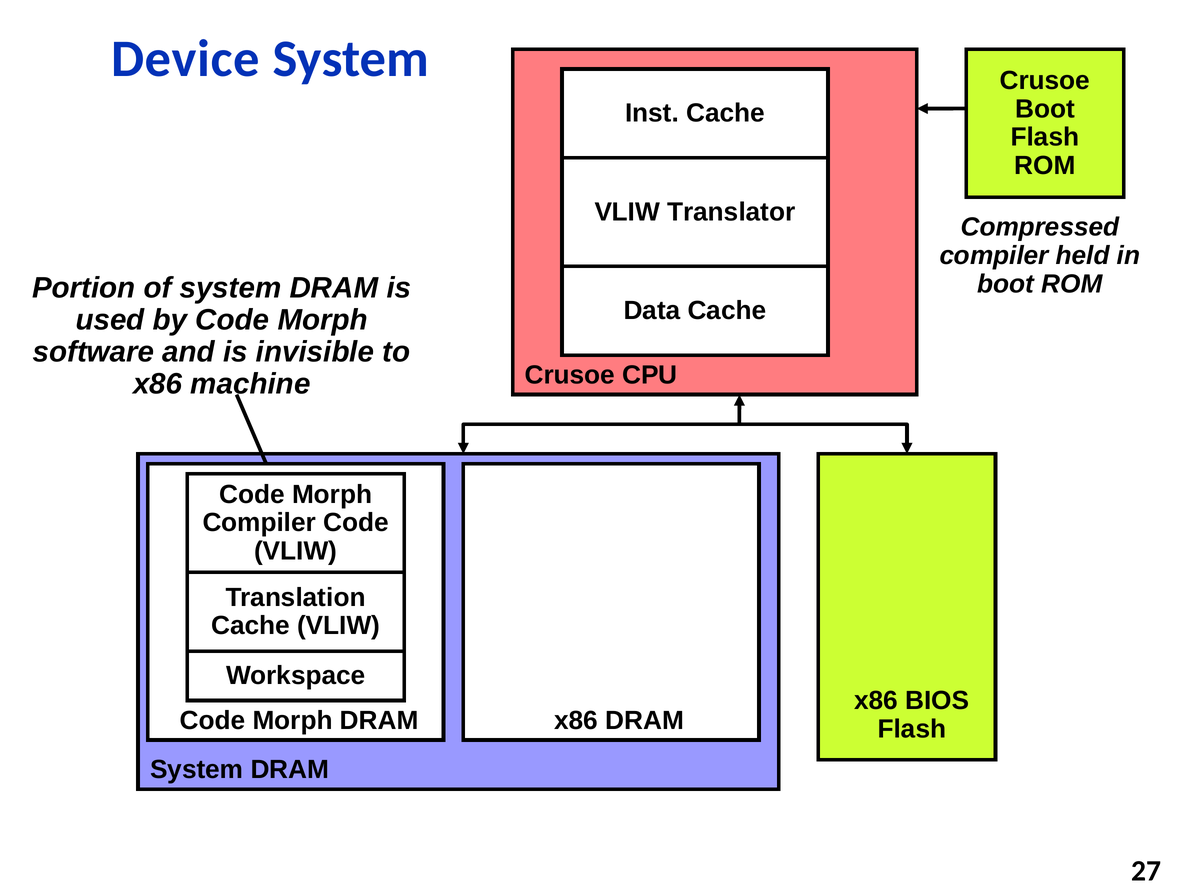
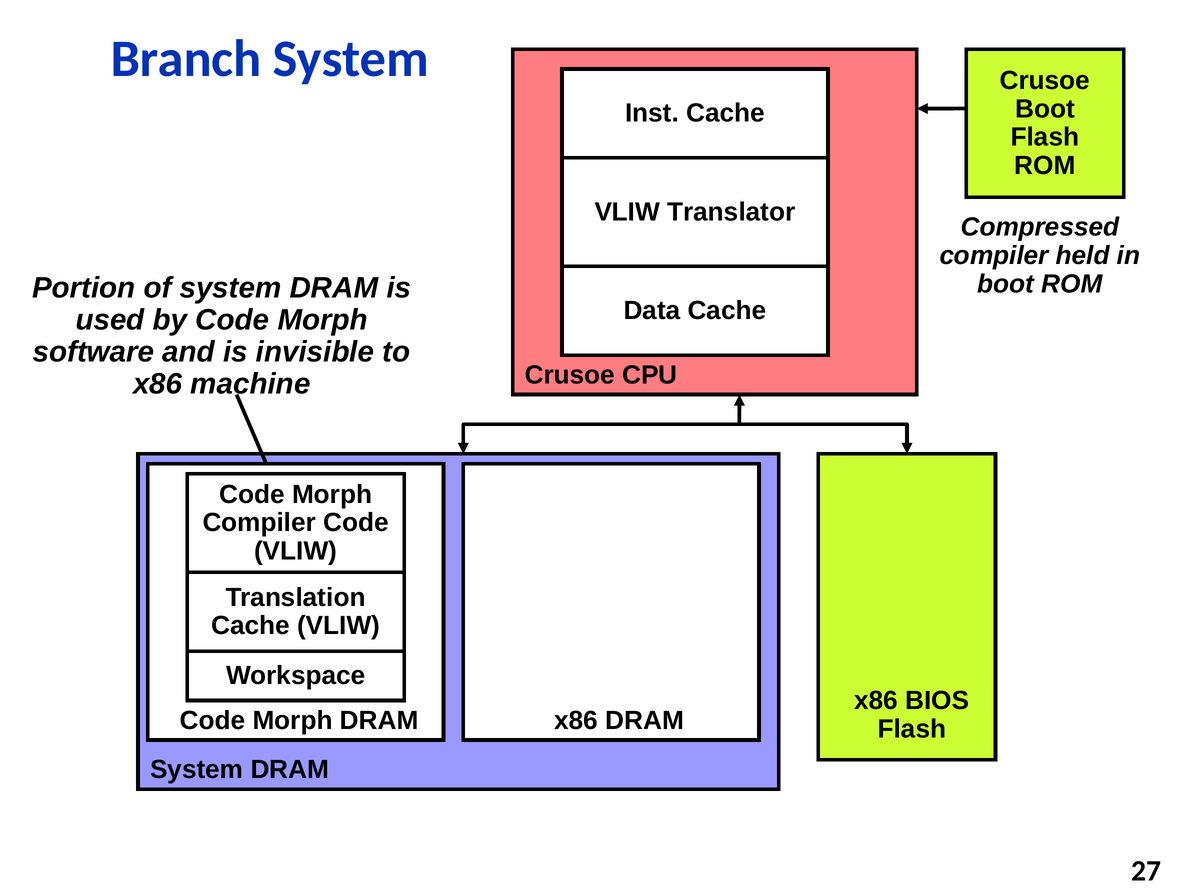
Device: Device -> Branch (186, 59)
